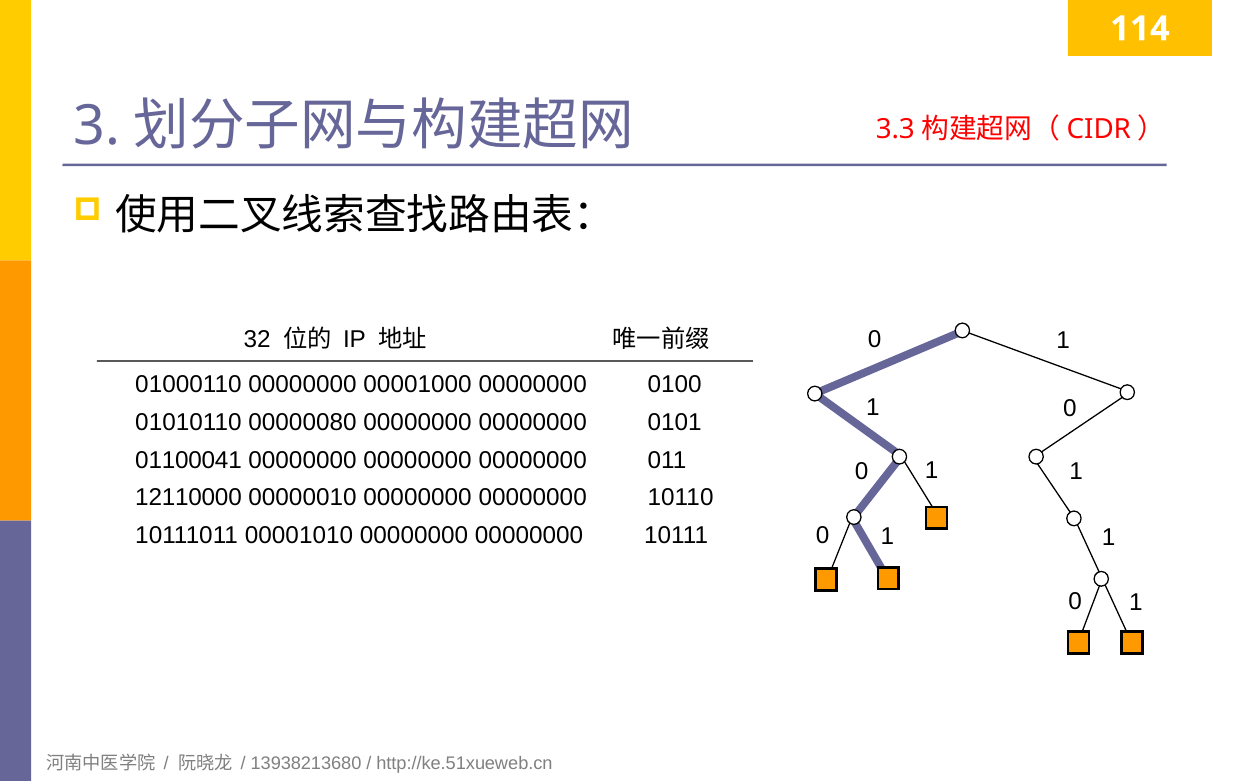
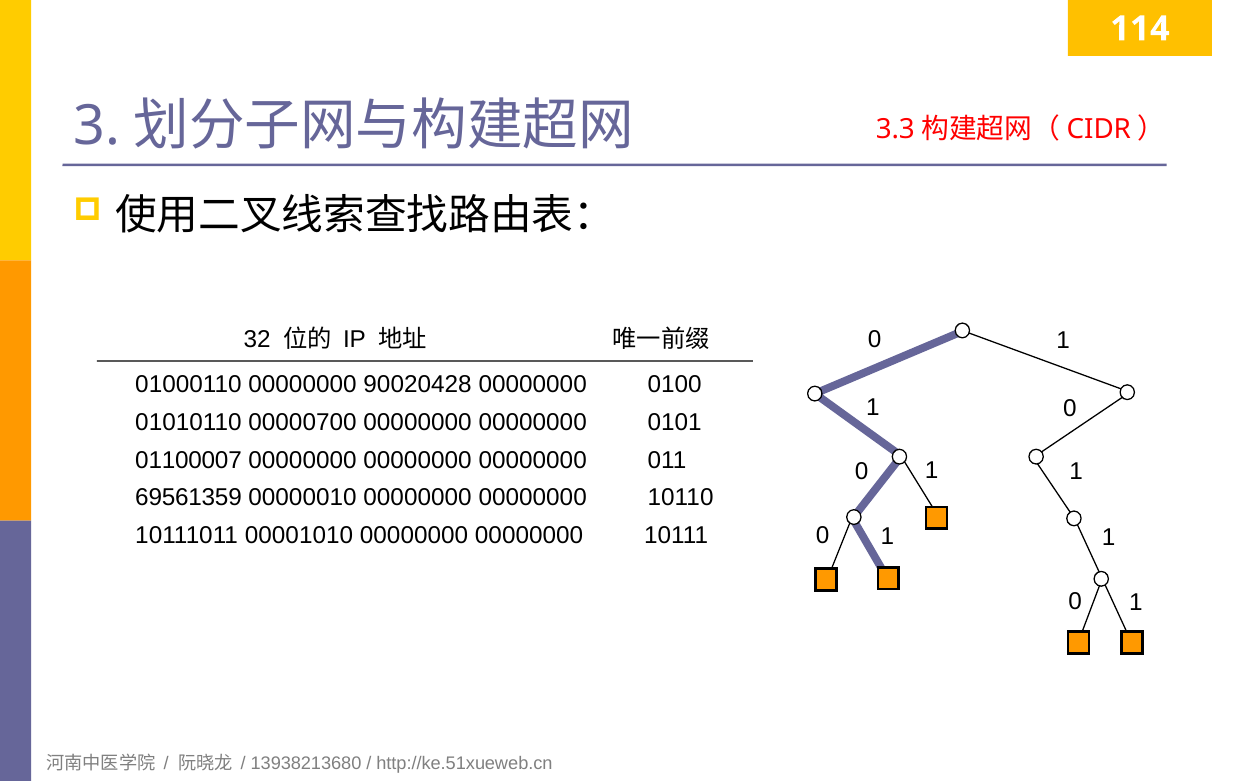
00001000: 00001000 -> 90020428 (418, 384)
00000080: 00000080 -> 00000700 (303, 422)
01100041: 01100041 -> 01100007 (189, 460)
12110000: 12110000 -> 69561359 (189, 498)
